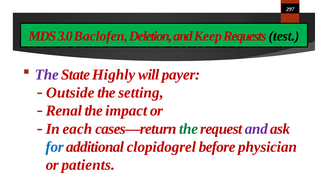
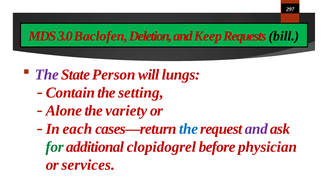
test: test -> bill (284, 36)
Highly: Highly -> Person (114, 74)
payer: payer -> lungs (181, 74)
Outside: Outside -> Contain (70, 92)
Renal: Renal -> Alone (64, 110)
impact: impact -> variety (126, 110)
the colour: green -> blue (188, 128)
for colour: blue -> green (55, 146)
patients: patients -> services (88, 165)
